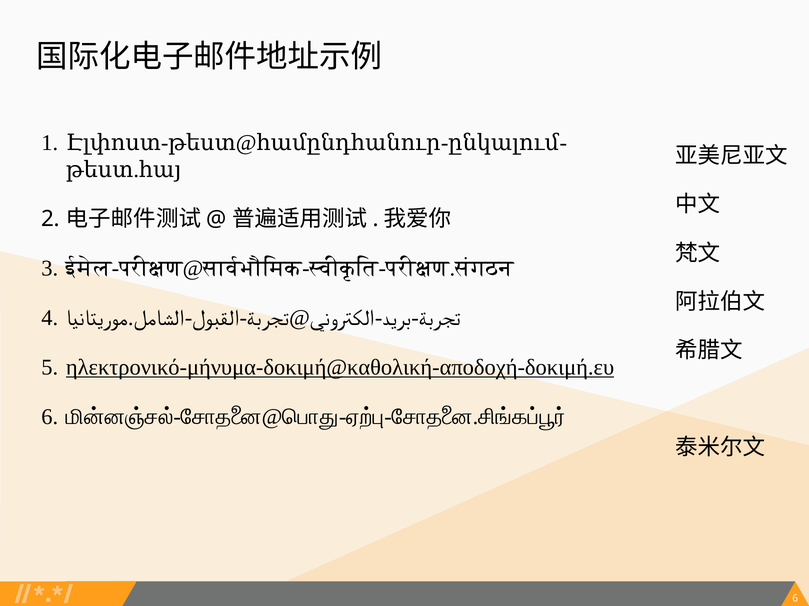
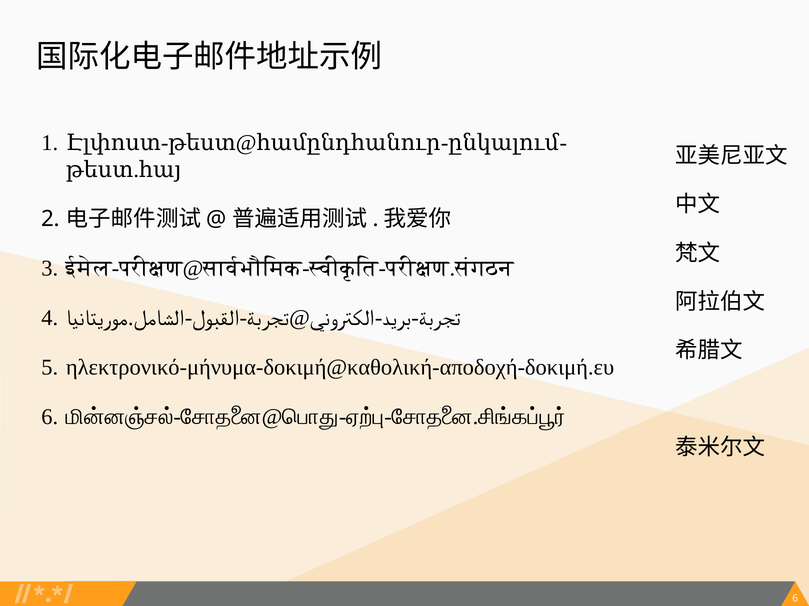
ηλεκτρονικό-μήνυμα-δοκιμή@καθολική-αποδοχή-δοκιμή.ευ underline: present -> none (340, 368)
